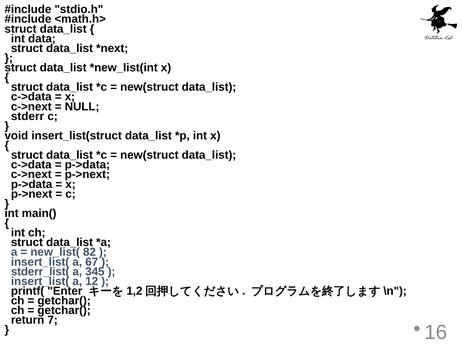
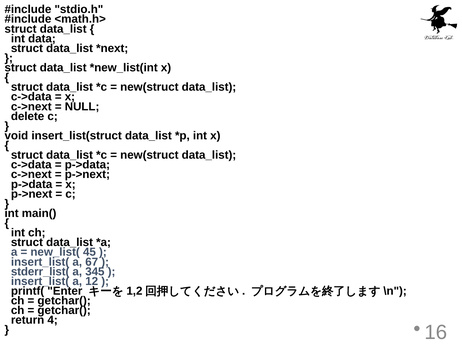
stderr: stderr -> delete (28, 116)
82: 82 -> 45 (89, 252)
7: 7 -> 4 (53, 320)
